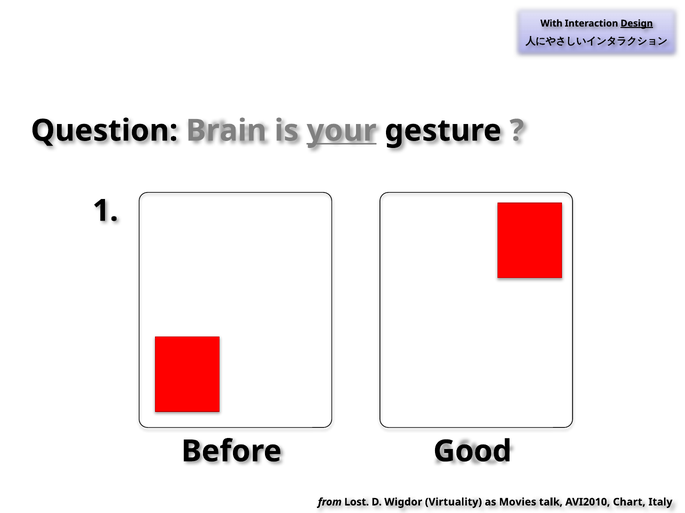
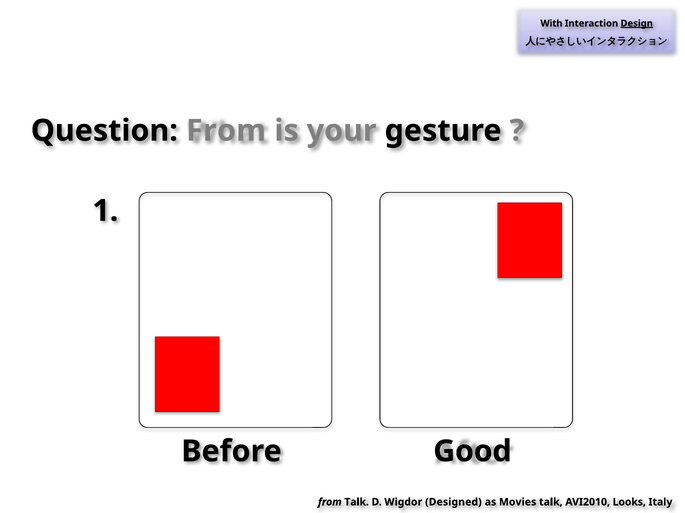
Question Brain: Brain -> From (226, 131)
your underline: present -> none (342, 131)
from Lost: Lost -> Talk (357, 503)
Virtuality: Virtuality -> Designed (453, 503)
Chart: Chart -> Looks (629, 503)
